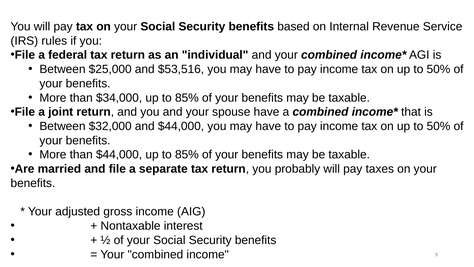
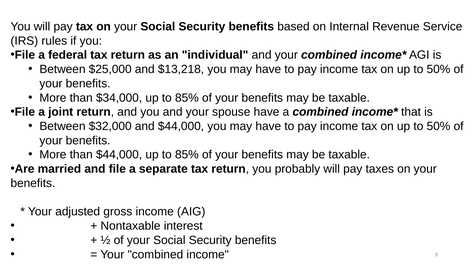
$53,516: $53,516 -> $13,218 (181, 69)
